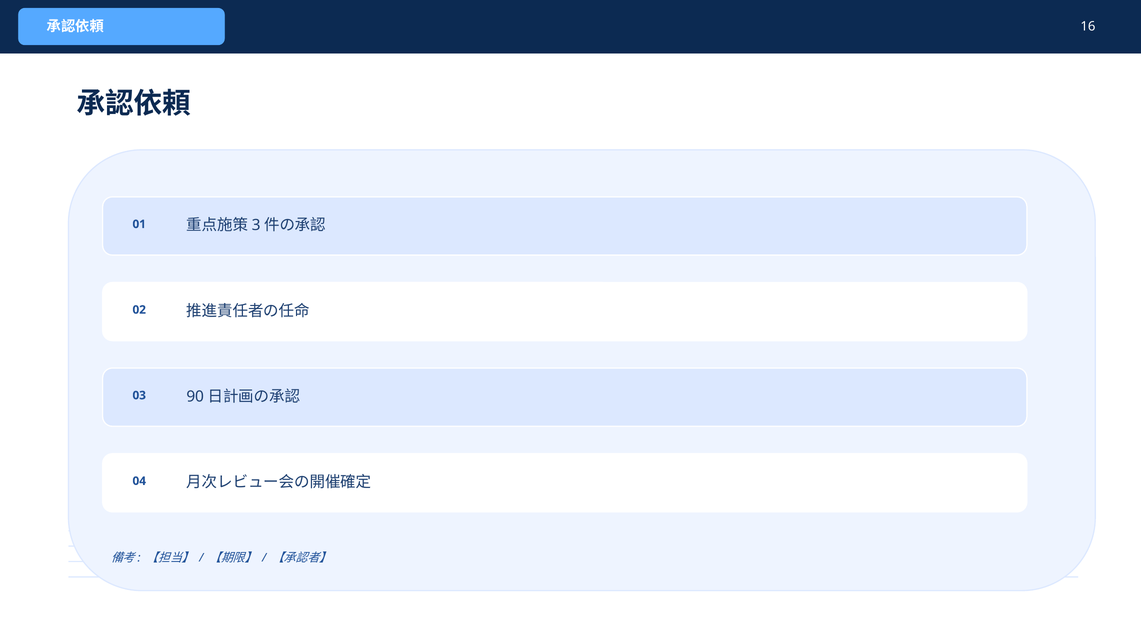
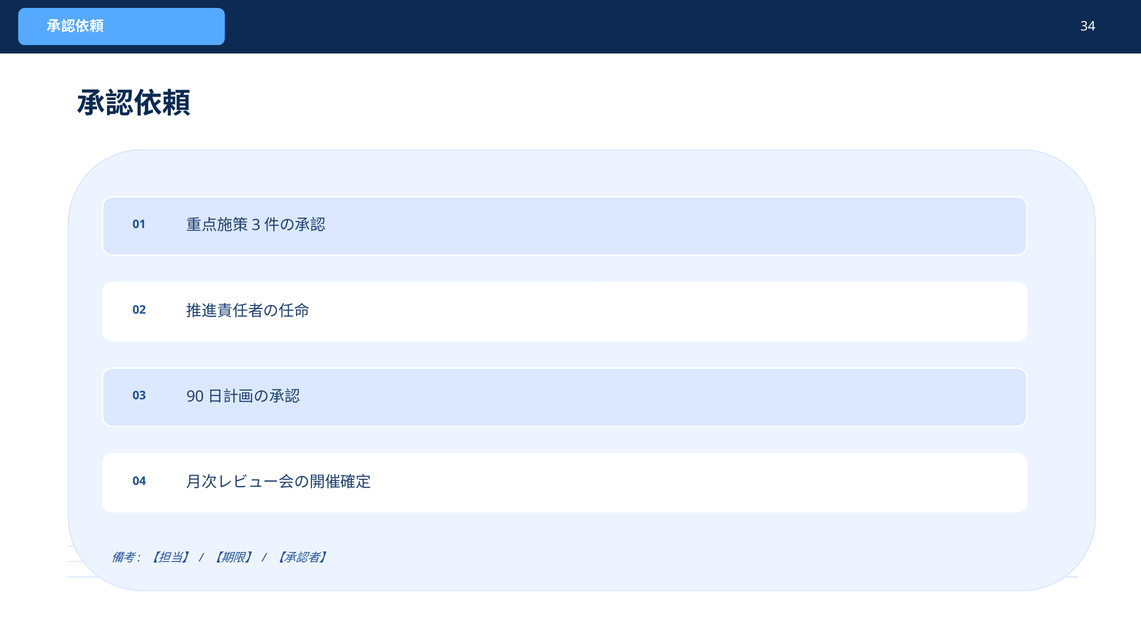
16: 16 -> 34 (1088, 27)
